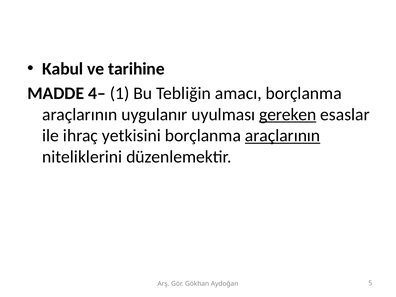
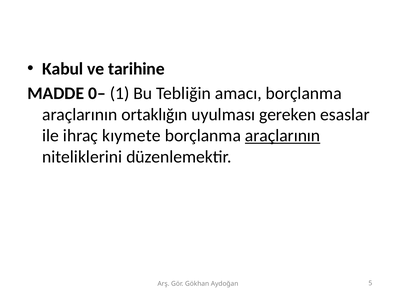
4–: 4– -> 0– (97, 93)
uygulanır: uygulanır -> ortaklığın (154, 114)
gereken underline: present -> none (288, 114)
yetkisini: yetkisini -> kıymete (131, 136)
